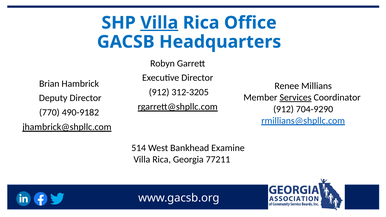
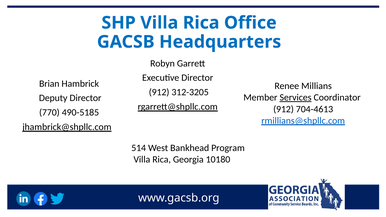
Villa underline: present -> none (159, 23)
704-9290: 704-9290 -> 704-4613 (315, 109)
490-9182: 490-9182 -> 490-5185 (80, 113)
Examine: Examine -> Program (228, 148)
77211: 77211 -> 10180 (218, 160)
